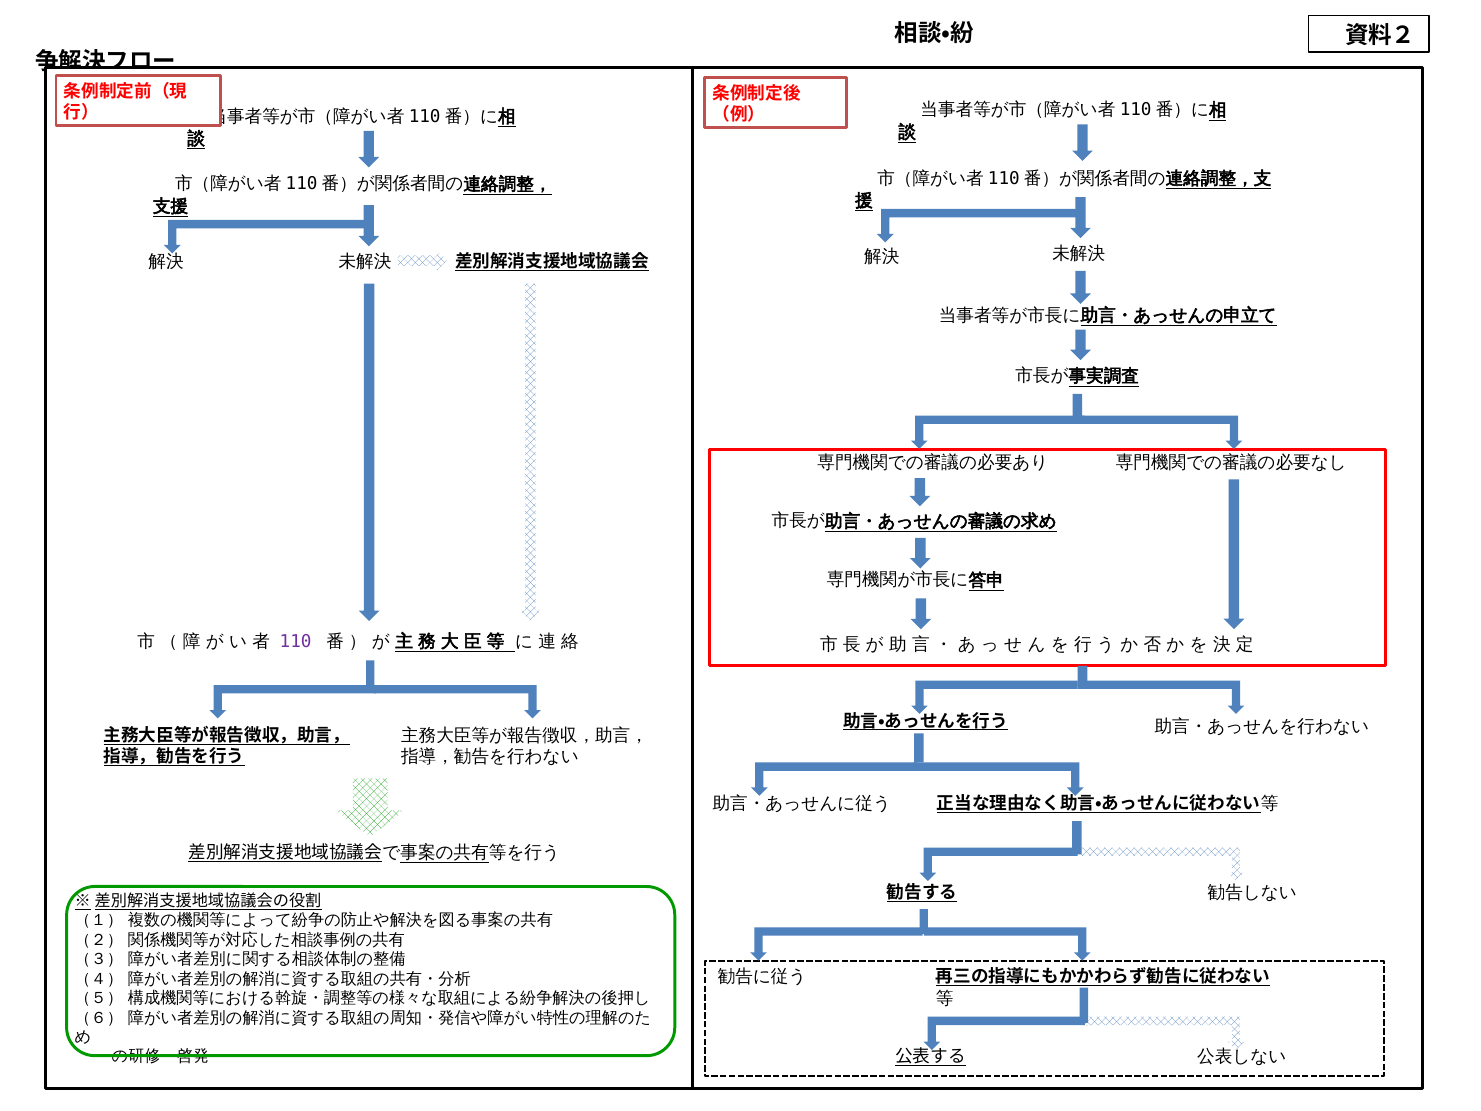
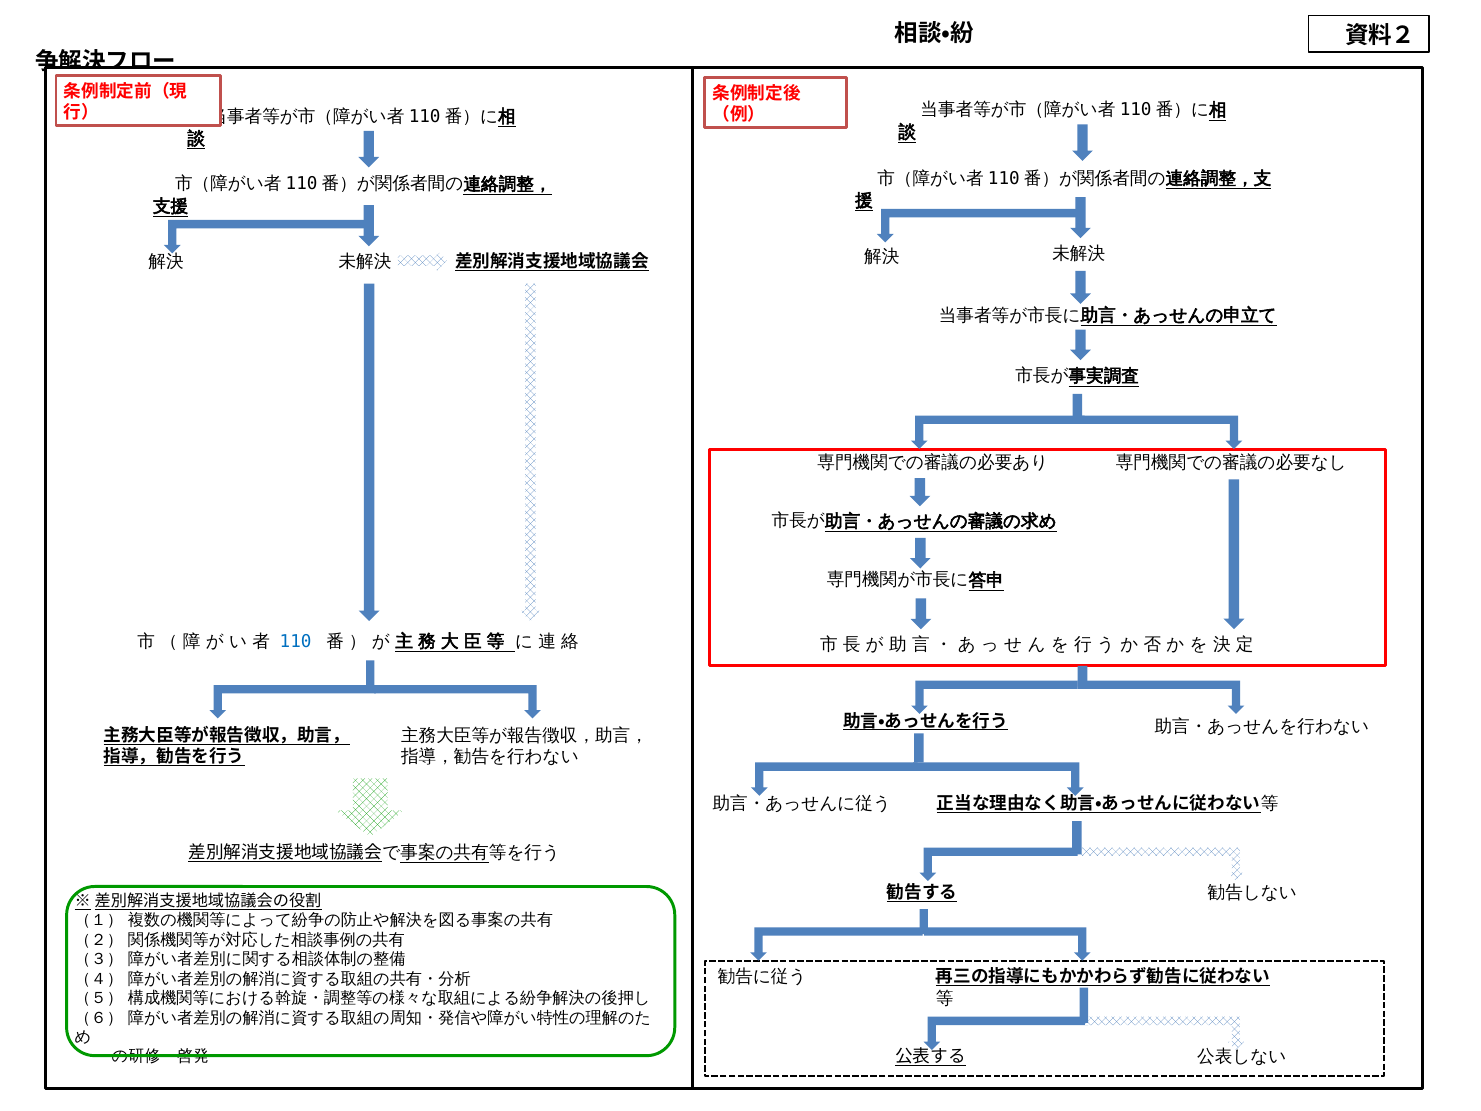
110 colour: purple -> blue (296, 641)
